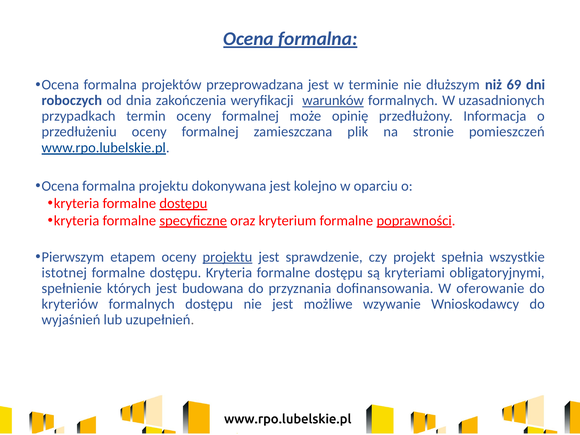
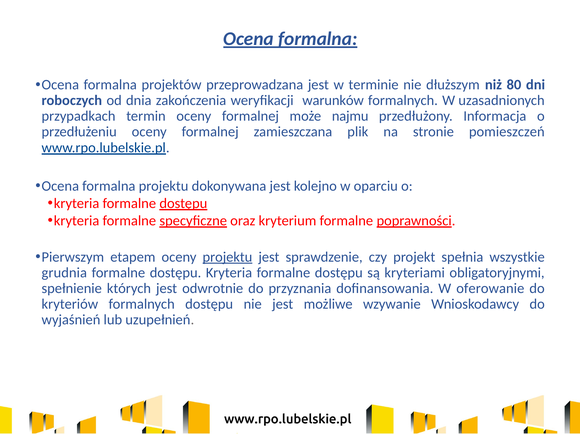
69: 69 -> 80 (514, 85)
warunków underline: present -> none (333, 101)
opinię: opinię -> najmu (350, 116)
istotnej: istotnej -> grudnia (64, 273)
budowana: budowana -> odwrotnie (213, 288)
